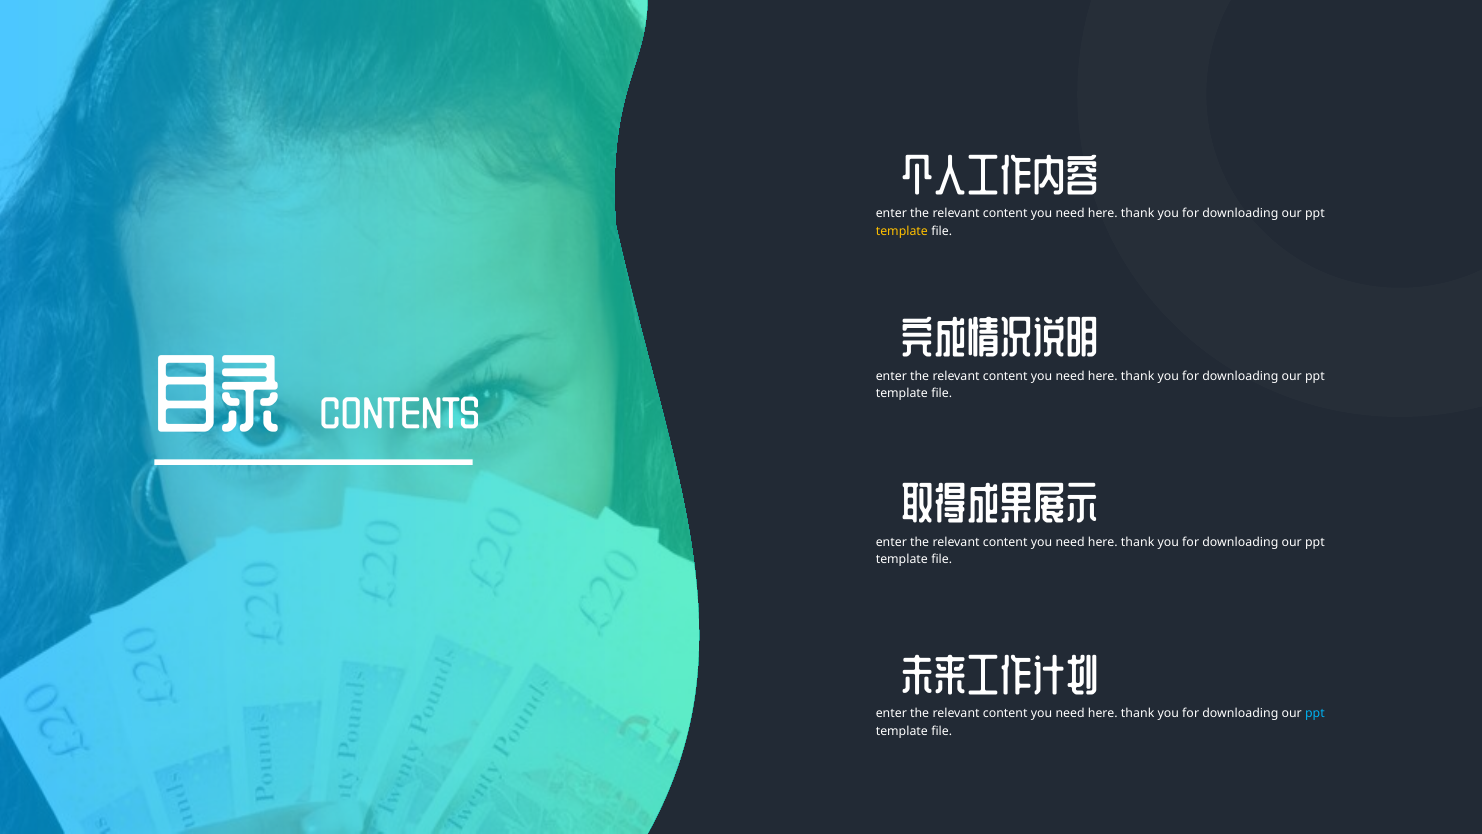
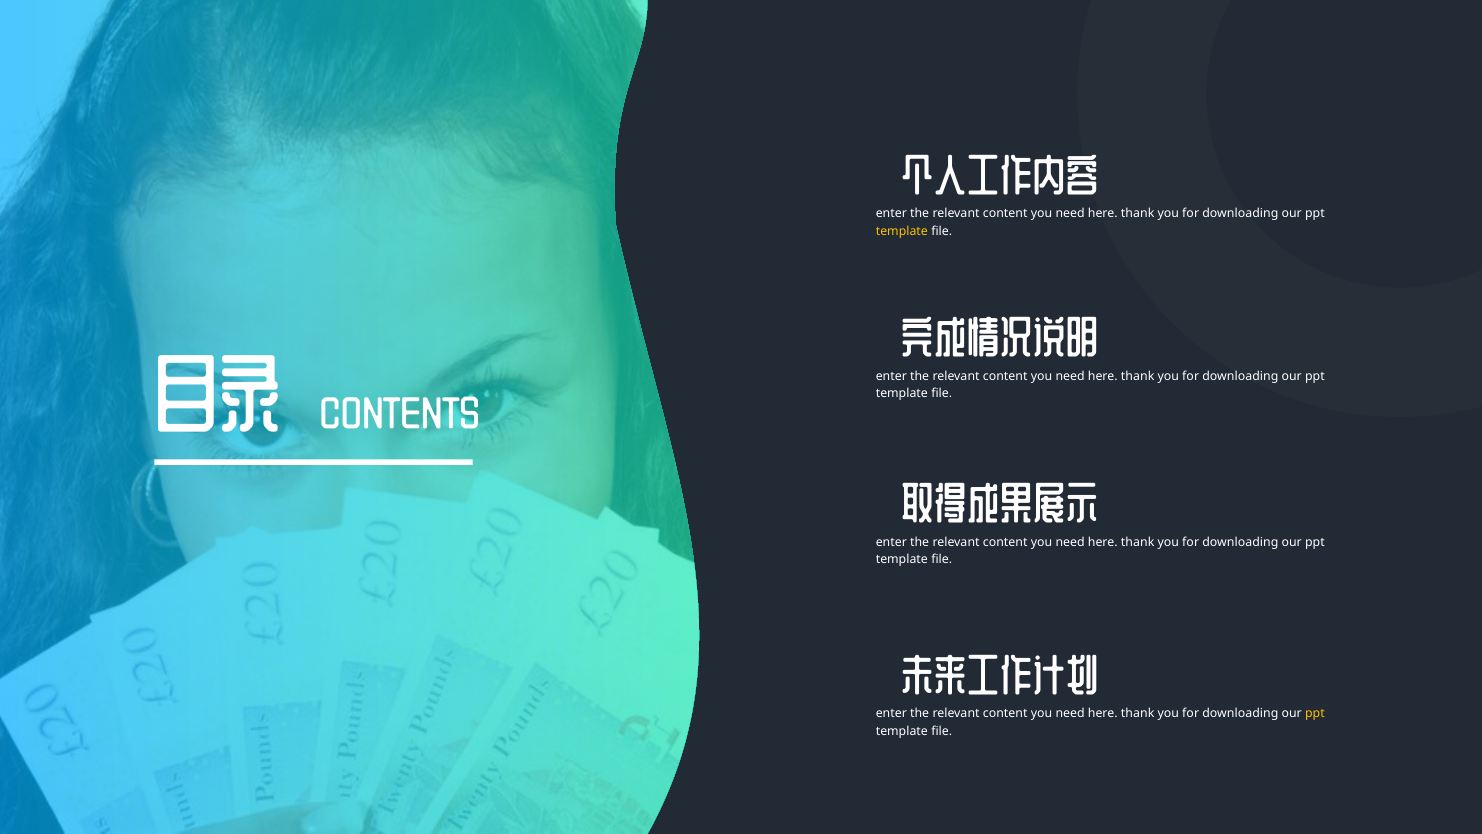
ppt colour: light blue -> yellow (1315, 713)
